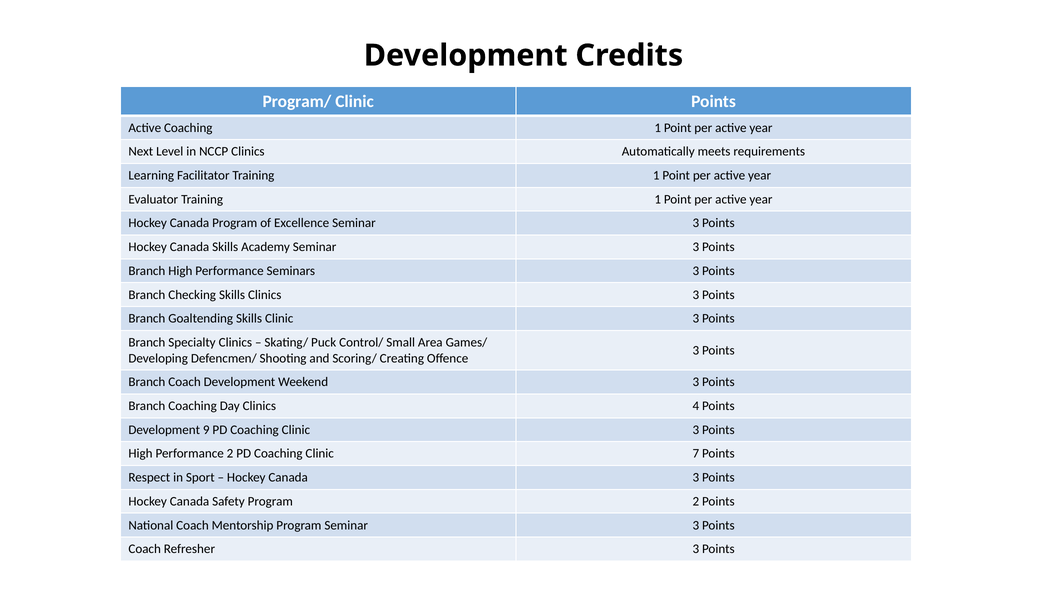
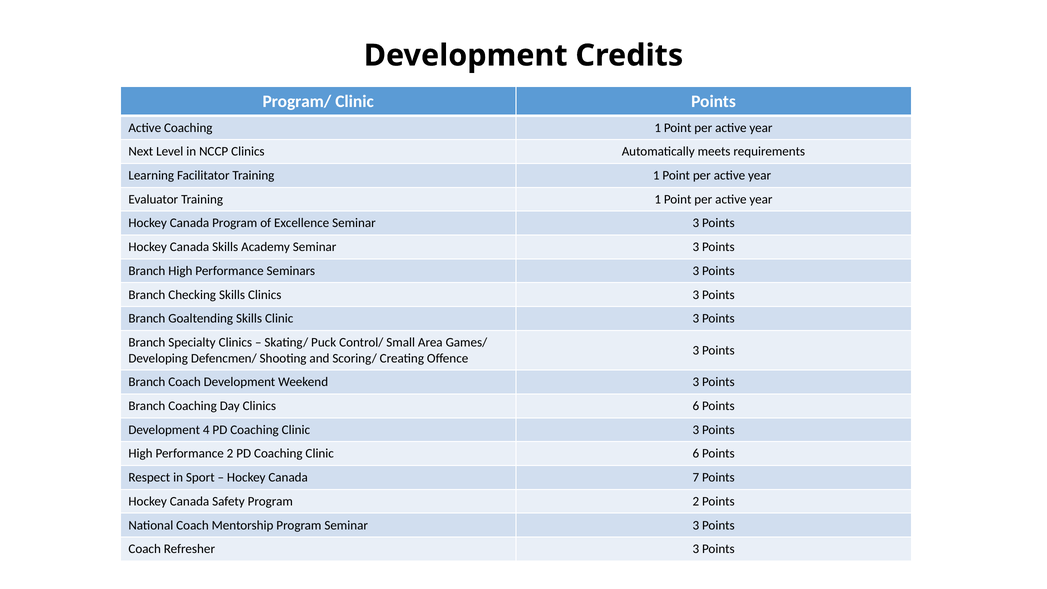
Clinics 4: 4 -> 6 (696, 406)
9: 9 -> 4 (206, 430)
Clinic 7: 7 -> 6 (696, 454)
Canada 3: 3 -> 7 (696, 477)
